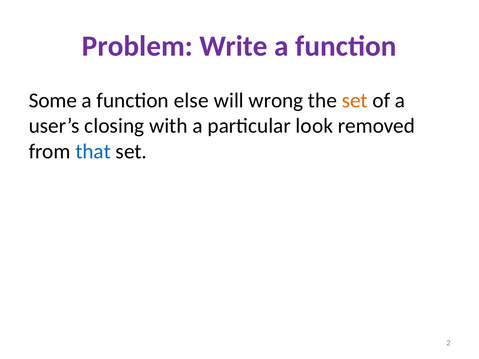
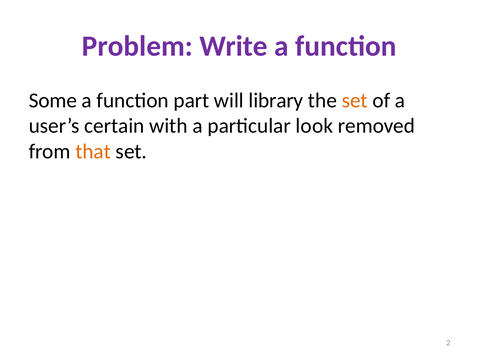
else: else -> part (191, 100)
wrong: wrong -> library (276, 100)
closing: closing -> certain (114, 126)
that colour: blue -> orange (93, 152)
